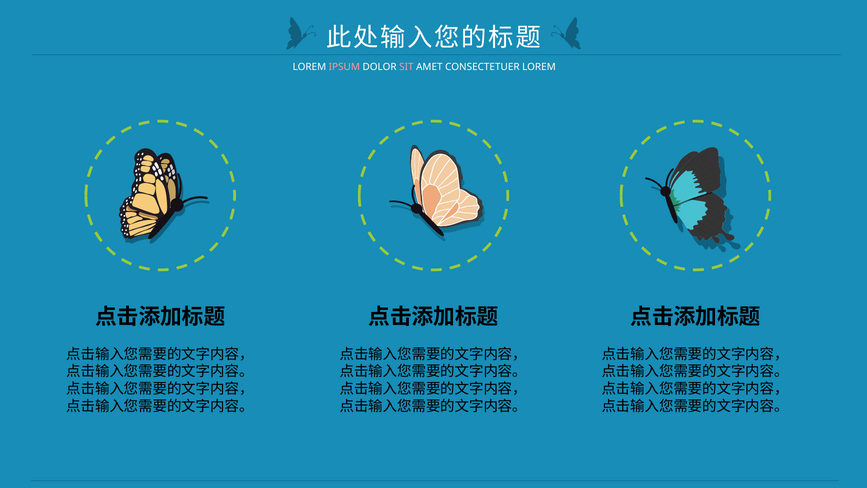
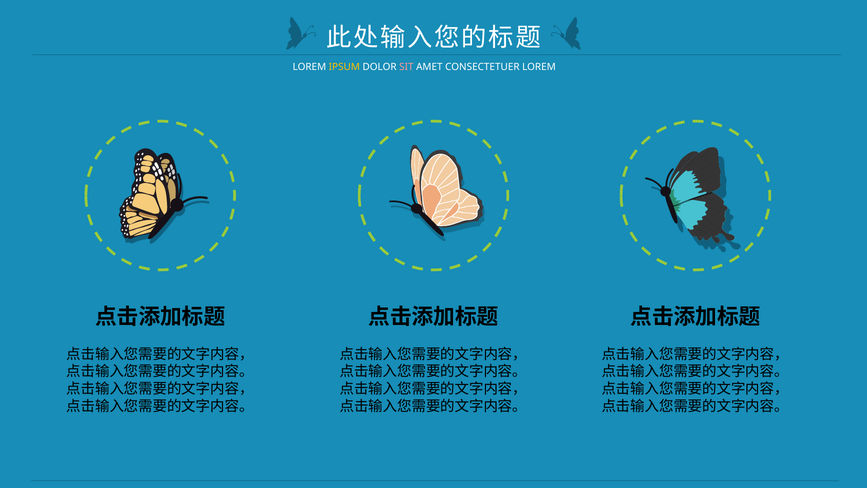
IPSUM colour: pink -> yellow (344, 67)
